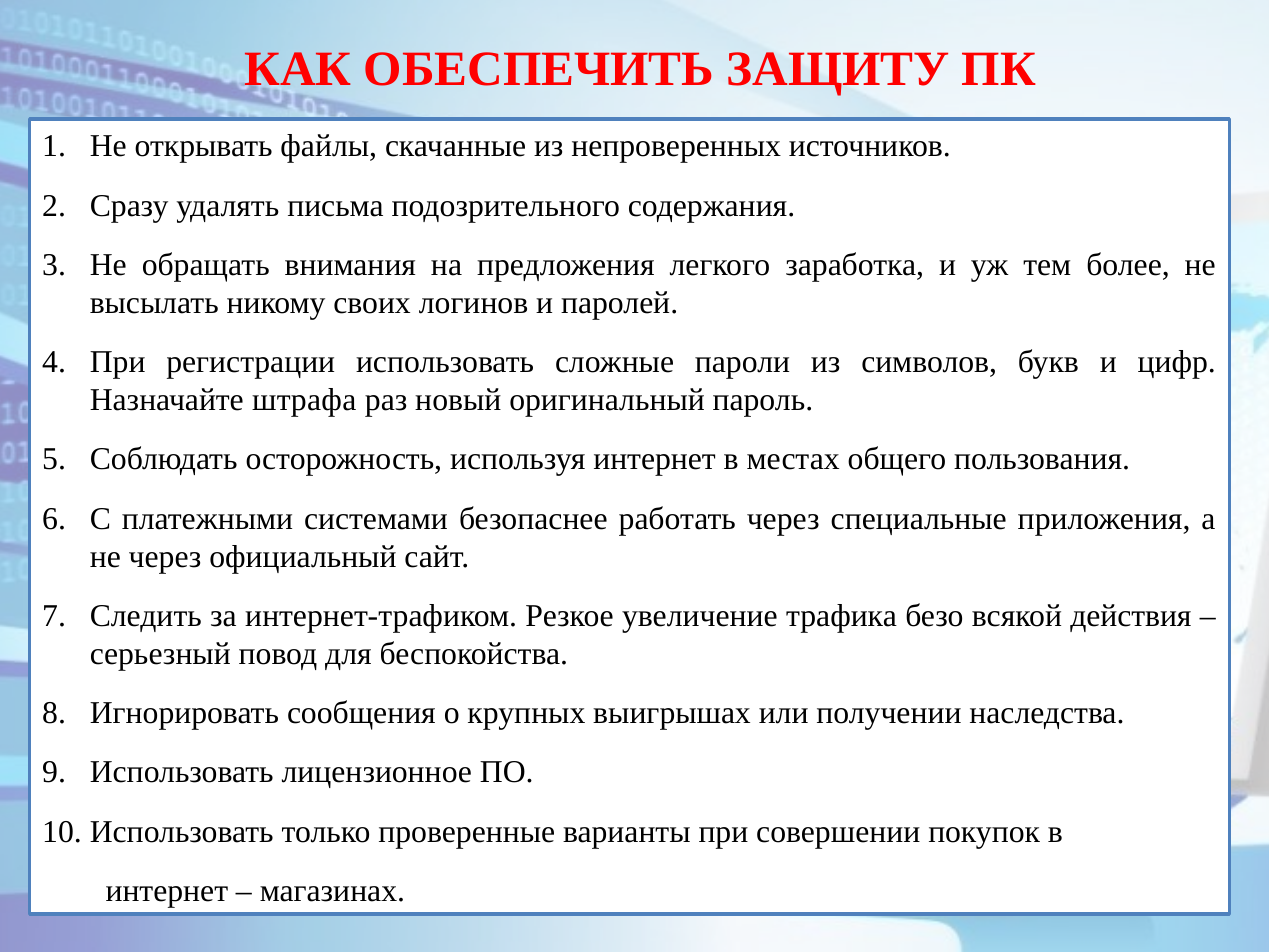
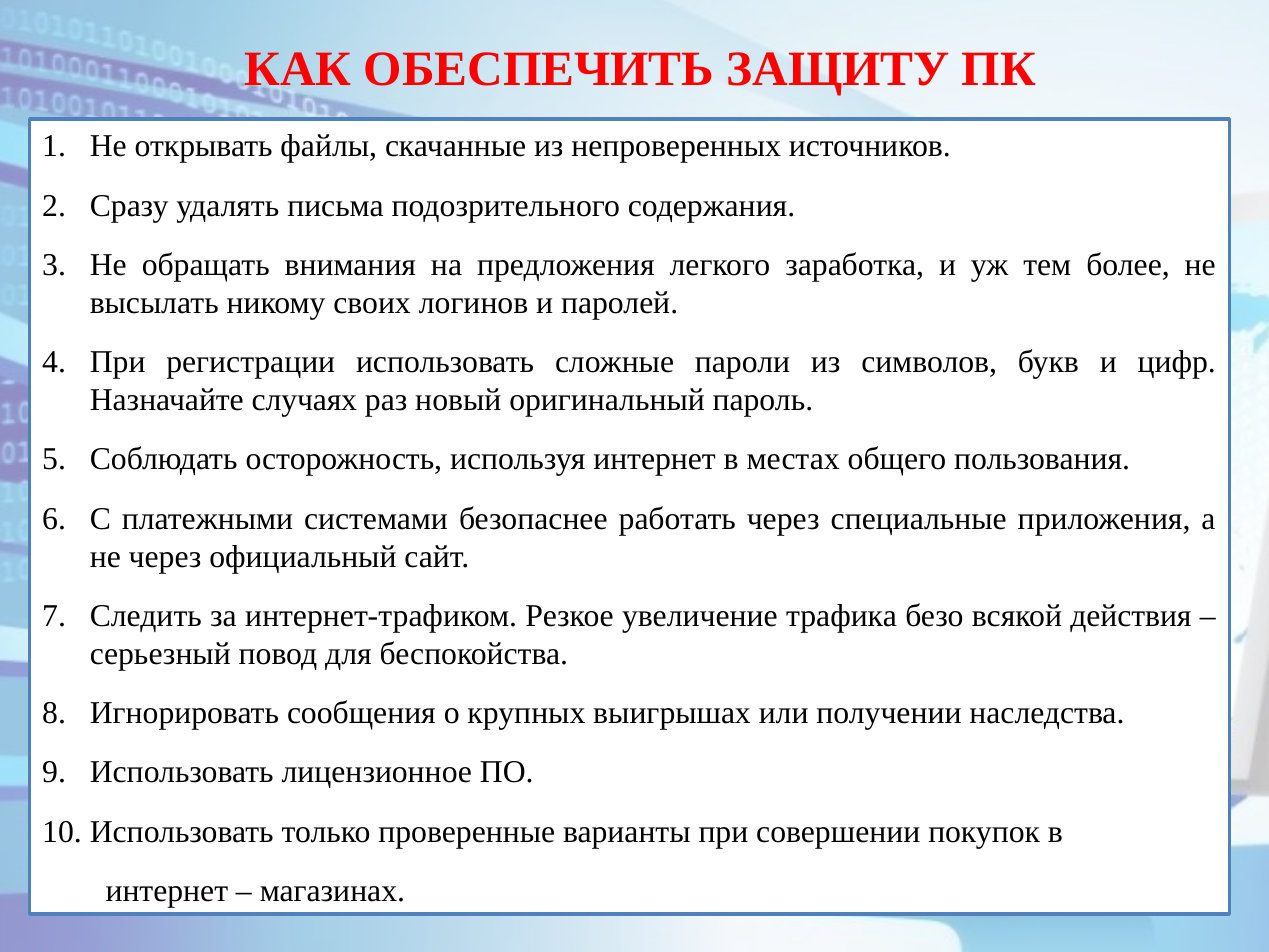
штрафа: штрафа -> случаях (304, 400)
